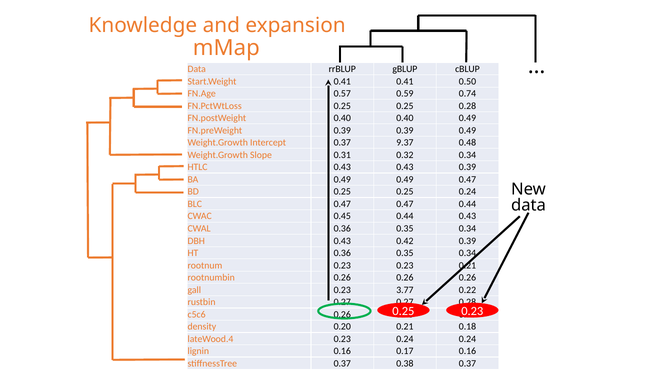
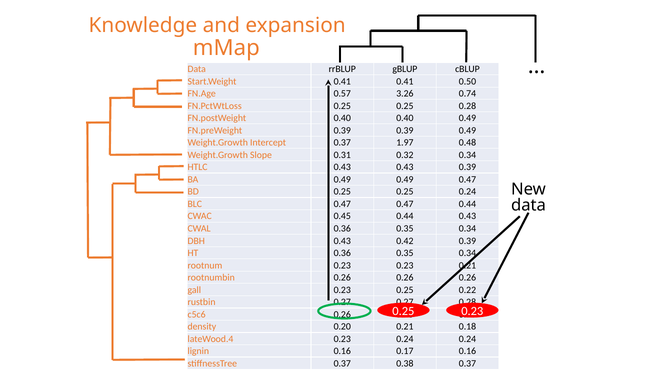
0.59: 0.59 -> 3.26 (405, 94)
9.37: 9.37 -> 1.97 (405, 143)
0.23 3.77: 3.77 -> 0.25 (405, 290)
